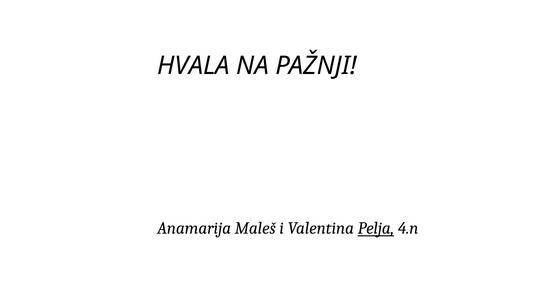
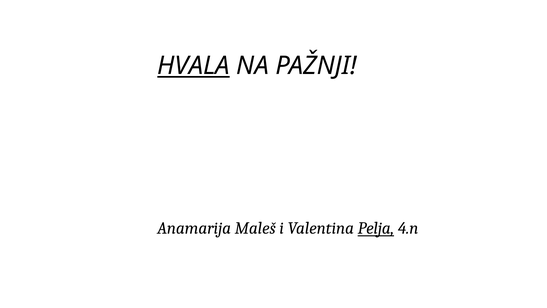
HVALA underline: none -> present (193, 66)
